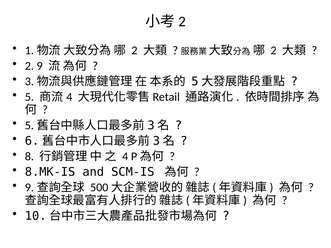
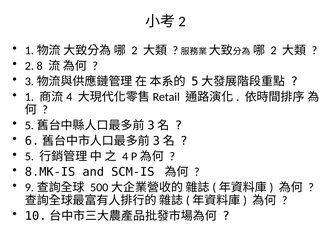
9: 9 -> 8 (40, 66)
5: 5 -> 1 (29, 97)
8: 8 -> 5 (29, 157)
